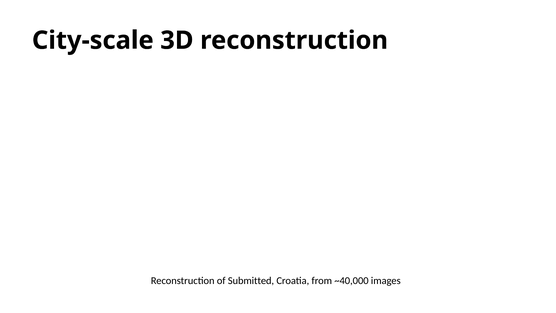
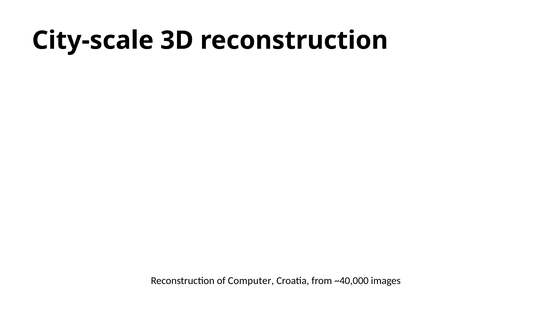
Submitted: Submitted -> Computer (251, 281)
